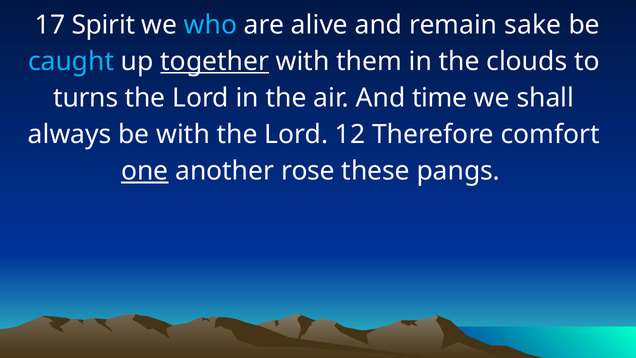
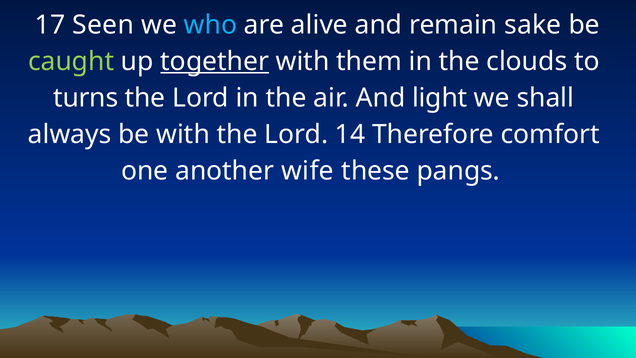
Spirit: Spirit -> Seen (103, 25)
caught colour: light blue -> light green (71, 61)
time: time -> light (440, 98)
12: 12 -> 14 (350, 134)
one underline: present -> none (145, 171)
rose: rose -> wife (308, 171)
